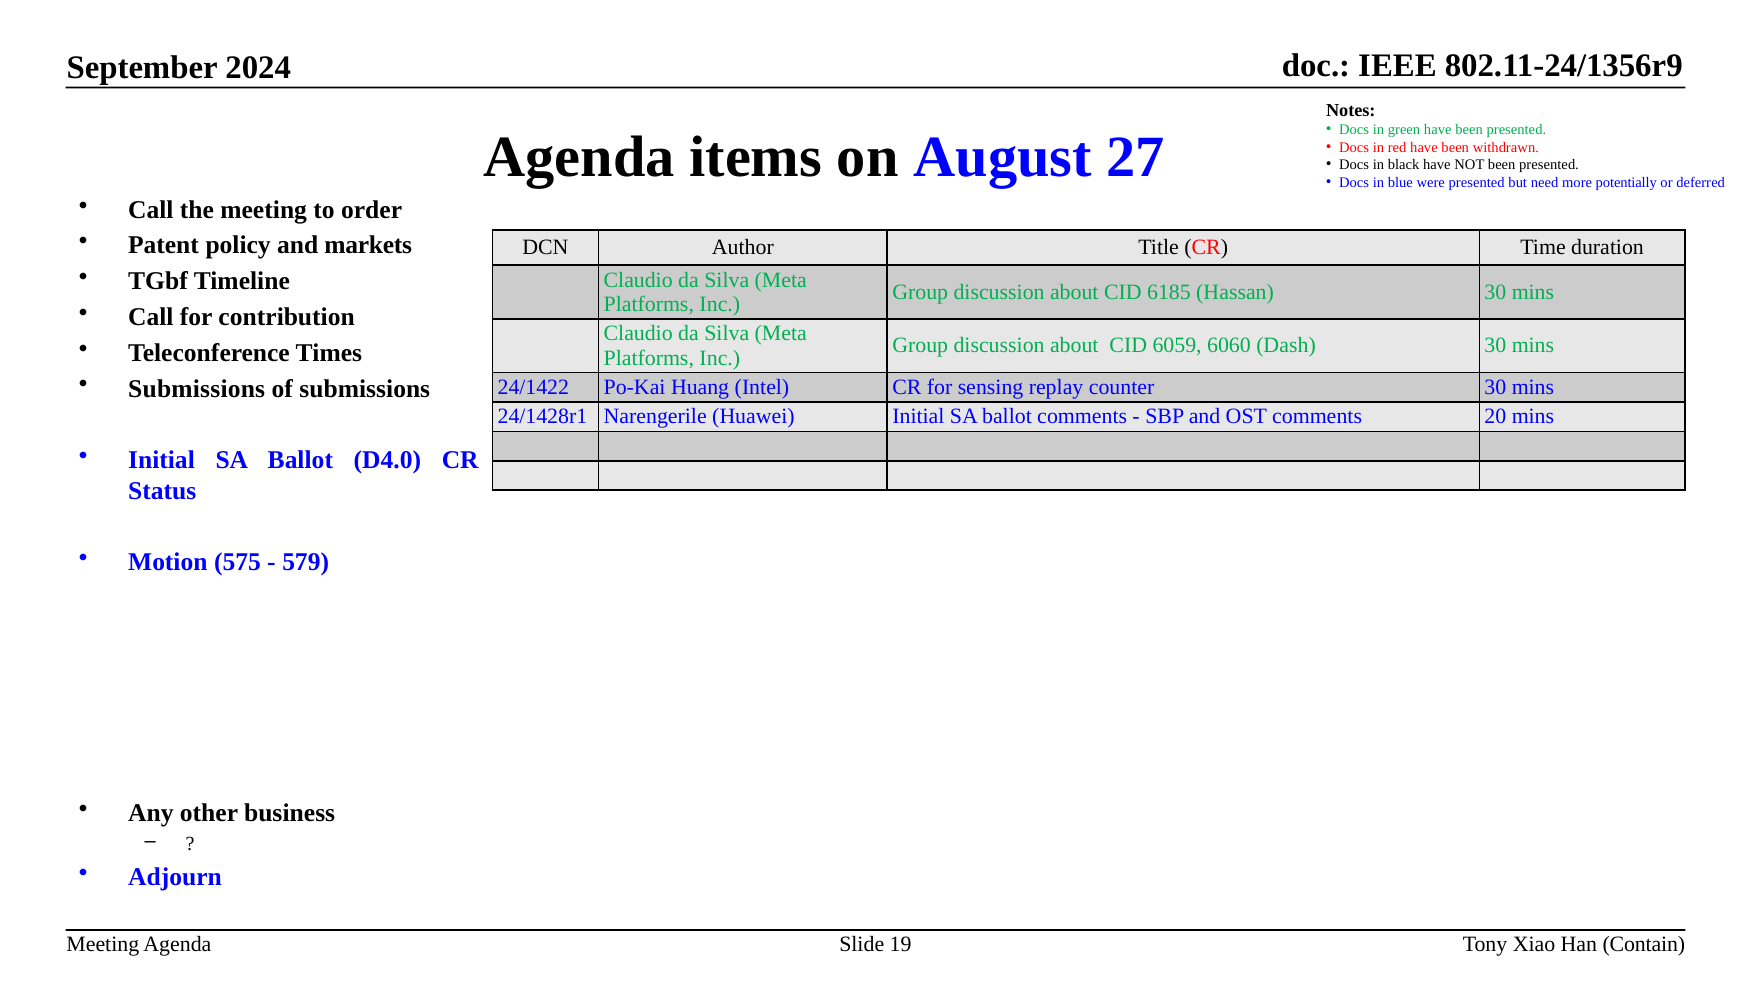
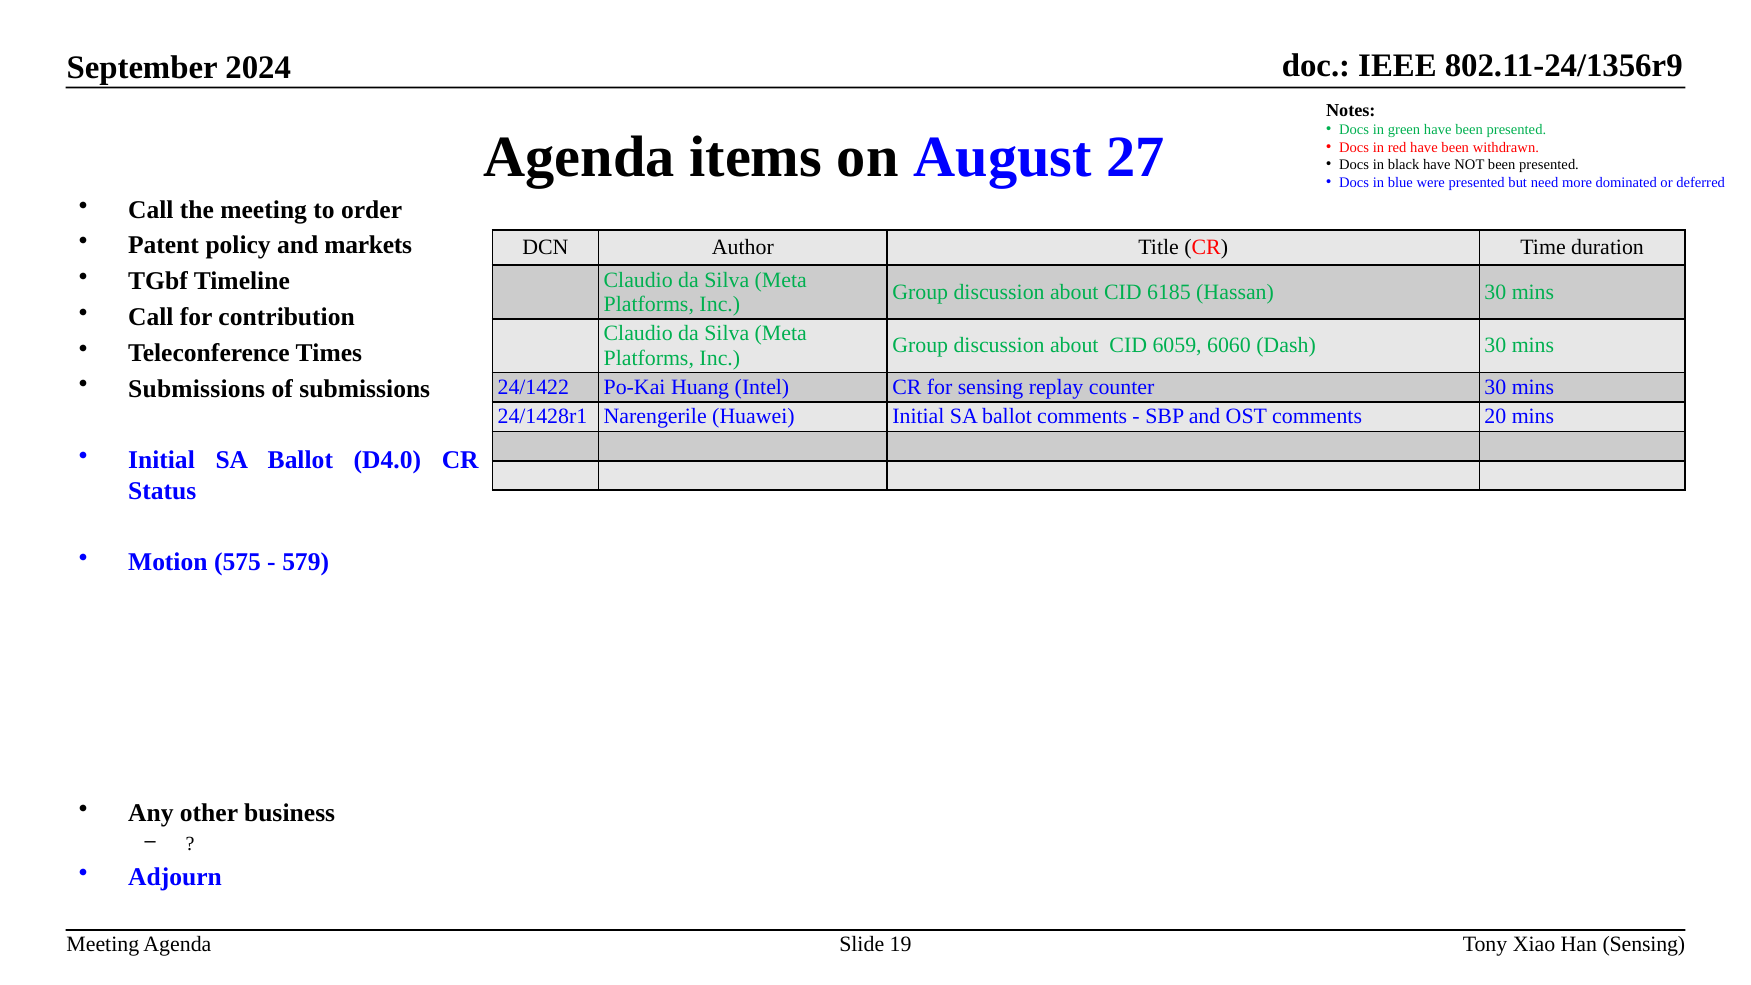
potentially: potentially -> dominated (1626, 182)
Contain: Contain -> Sensing (1644, 945)
